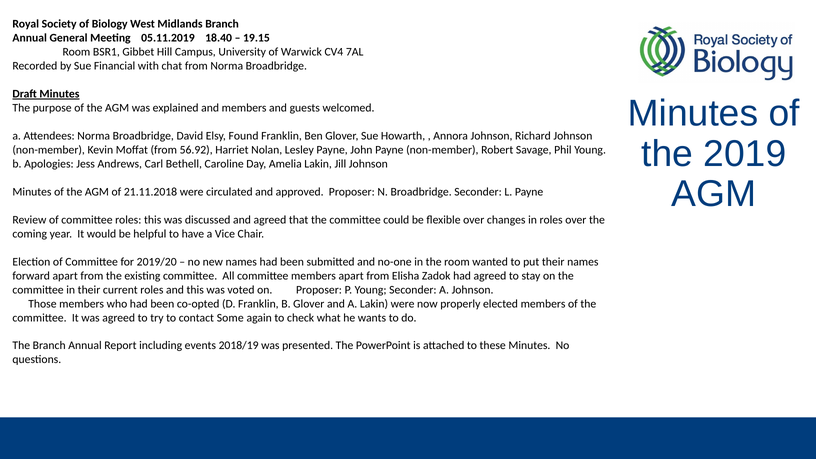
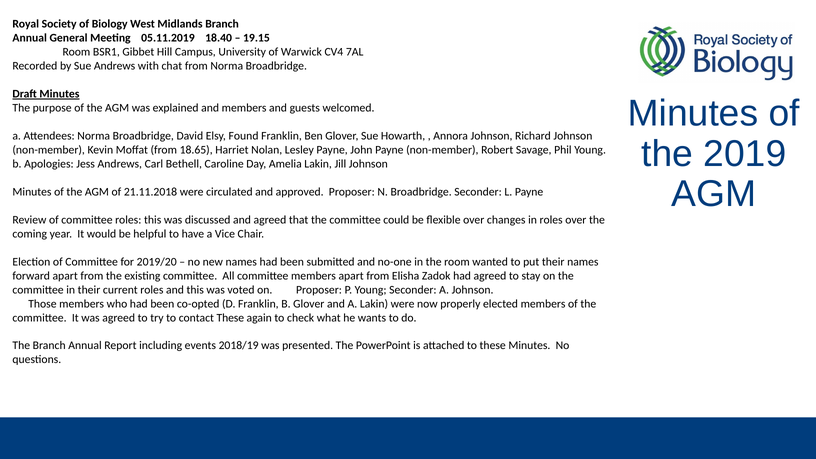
Sue Financial: Financial -> Andrews (115, 66)
56.92: 56.92 -> 18.65 (196, 150)
contact Some: Some -> These (230, 318)
